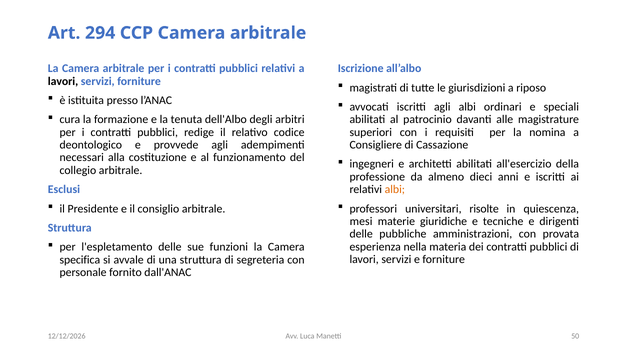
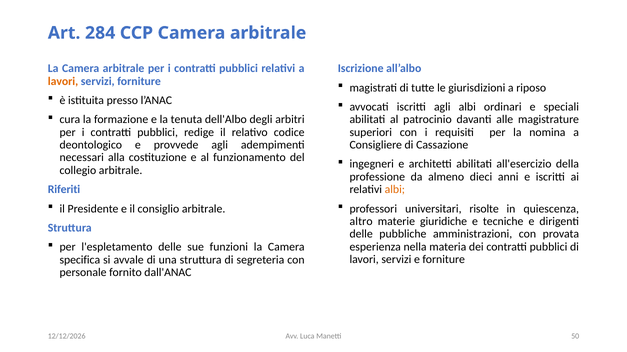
294: 294 -> 284 (100, 33)
lavori colour: black -> orange (63, 81)
Esclusi: Esclusi -> Riferiti (64, 190)
mesi: mesi -> altro (361, 222)
